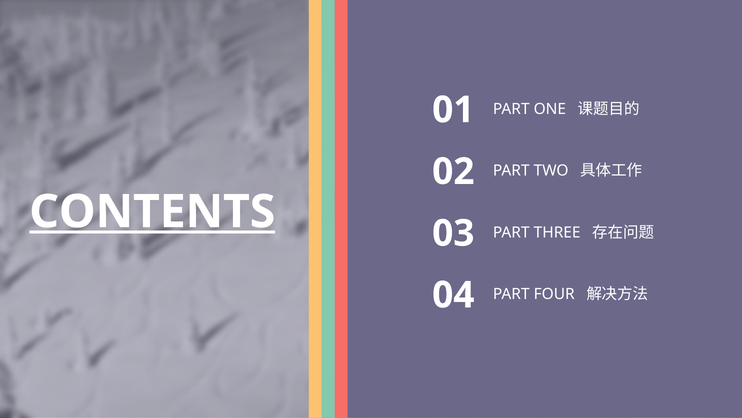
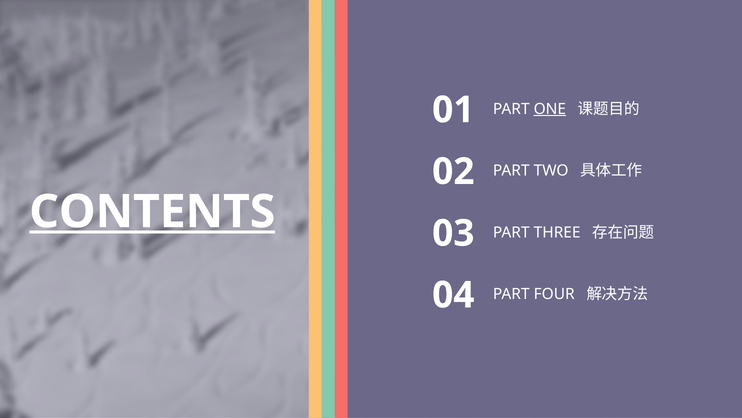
ONE underline: none -> present (550, 109)
